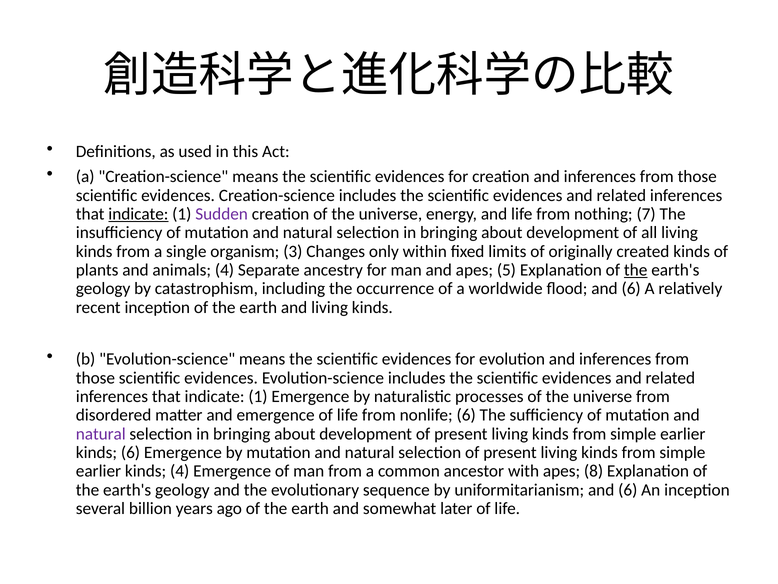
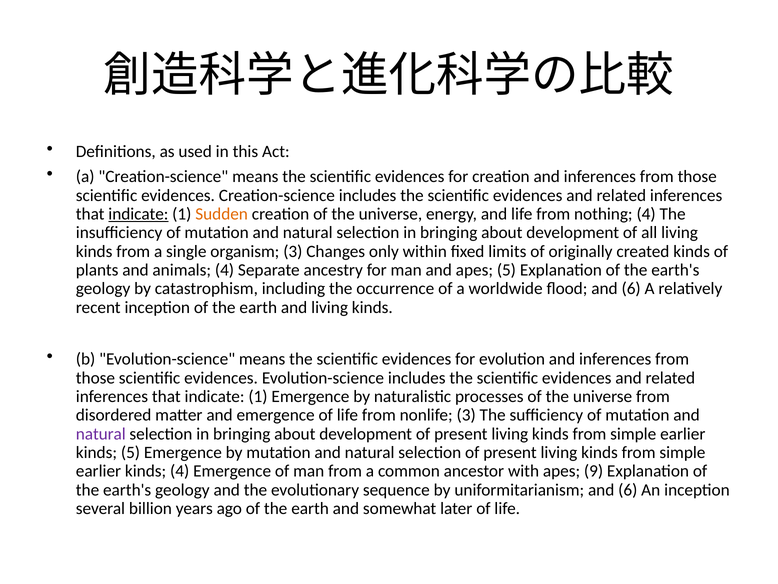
Sudden colour: purple -> orange (222, 214)
nothing 7: 7 -> 4 (646, 214)
the underline: present -> none (636, 270)
nonlife 6: 6 -> 3 (466, 415)
kinds 6: 6 -> 5 (131, 452)
8: 8 -> 9 (594, 471)
